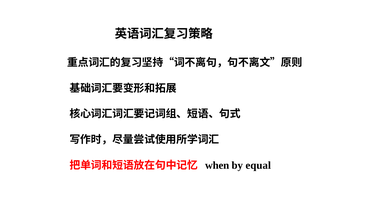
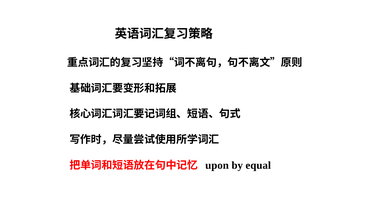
when: when -> upon (217, 166)
